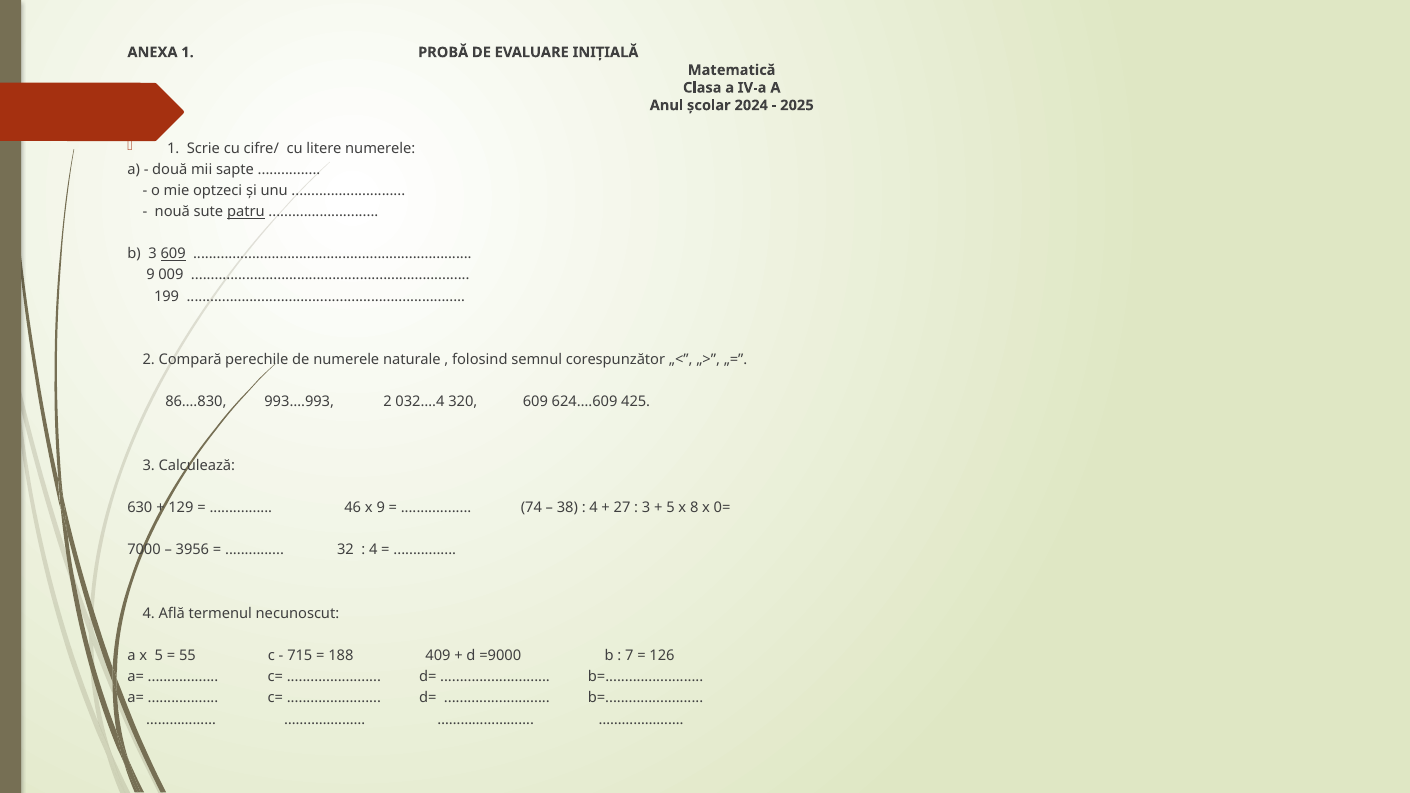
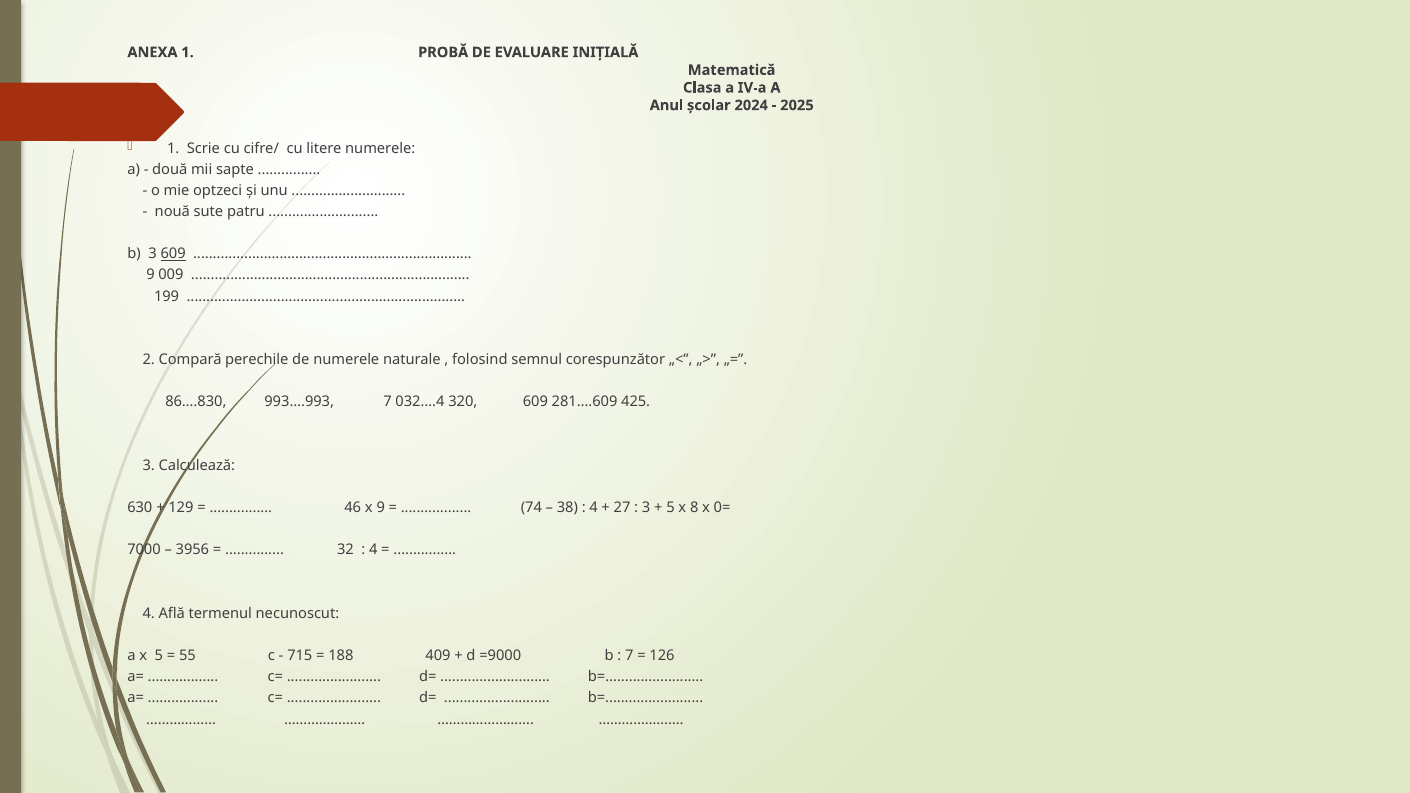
patru underline: present -> none (246, 212)
993….993 2: 2 -> 7 (388, 402)
624….609: 624….609 -> 281….609 (585, 402)
